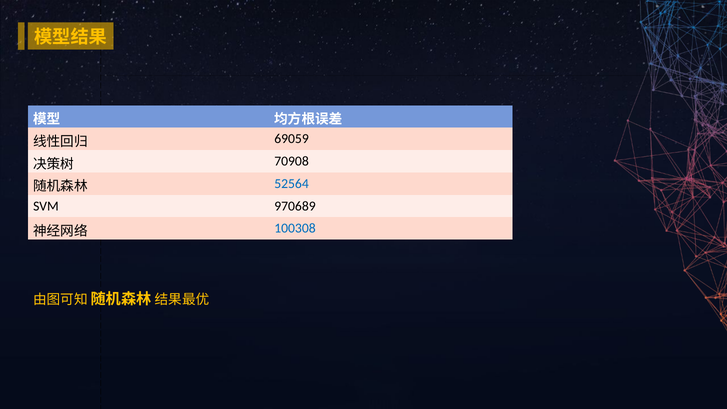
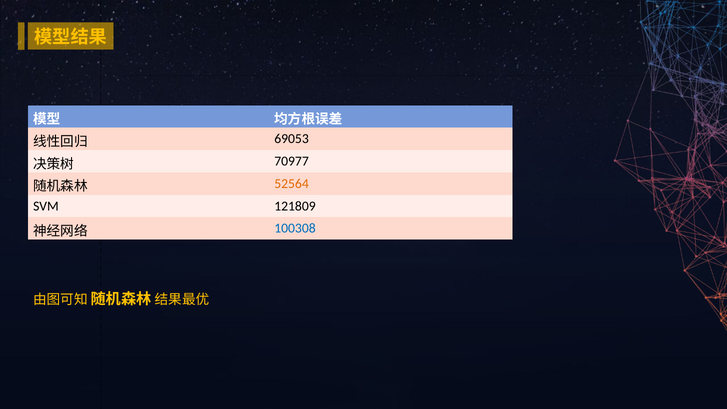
69059: 69059 -> 69053 (292, 139)
70908: 70908 -> 70977 (292, 161)
52564 colour: blue -> orange (292, 184)
970689: 970689 -> 121809 (295, 206)
